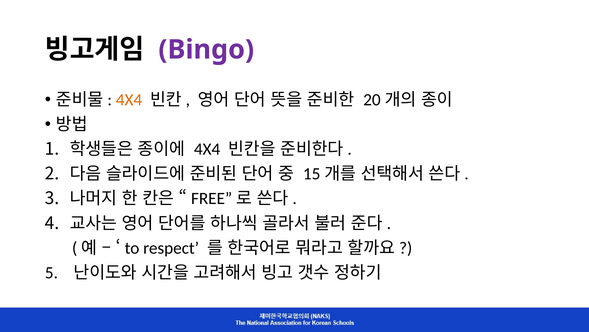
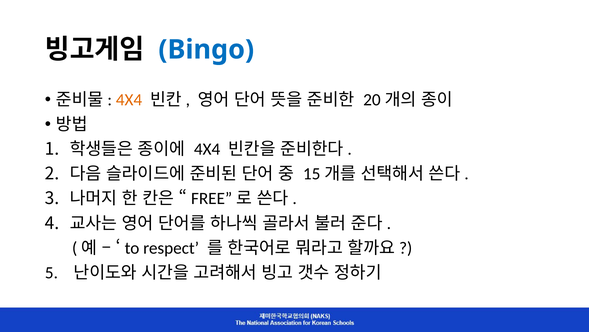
Bingo colour: purple -> blue (206, 49)
